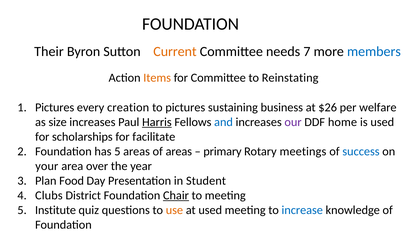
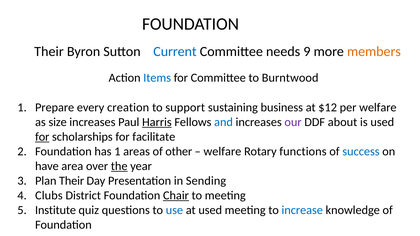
Current colour: orange -> blue (175, 52)
7: 7 -> 9 (307, 52)
members colour: blue -> orange (374, 52)
Items colour: orange -> blue (157, 78)
Reinstating: Reinstating -> Burntwood (290, 78)
Pictures: Pictures -> Prepare (55, 107)
to pictures: pictures -> support (185, 107)
$26: $26 -> $12 (328, 107)
home: home -> about (343, 122)
for underline: none -> present (42, 137)
has 5: 5 -> 1 (117, 152)
of areas: areas -> other (179, 152)
primary: primary -> welfare (222, 152)
meetings: meetings -> functions (303, 152)
your: your -> have (47, 166)
the underline: none -> present (119, 166)
Plan Food: Food -> Their (72, 181)
Student: Student -> Sending (206, 181)
use colour: orange -> blue (174, 210)
